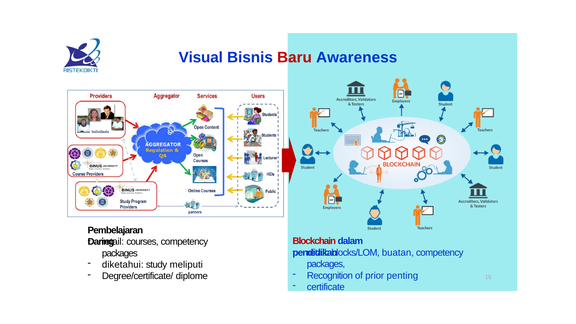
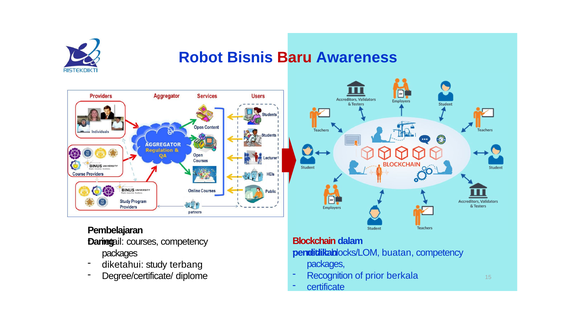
Visual: Visual -> Robot (201, 57)
meliputi: meliputi -> terbang (186, 265)
penting: penting -> berkala (402, 276)
